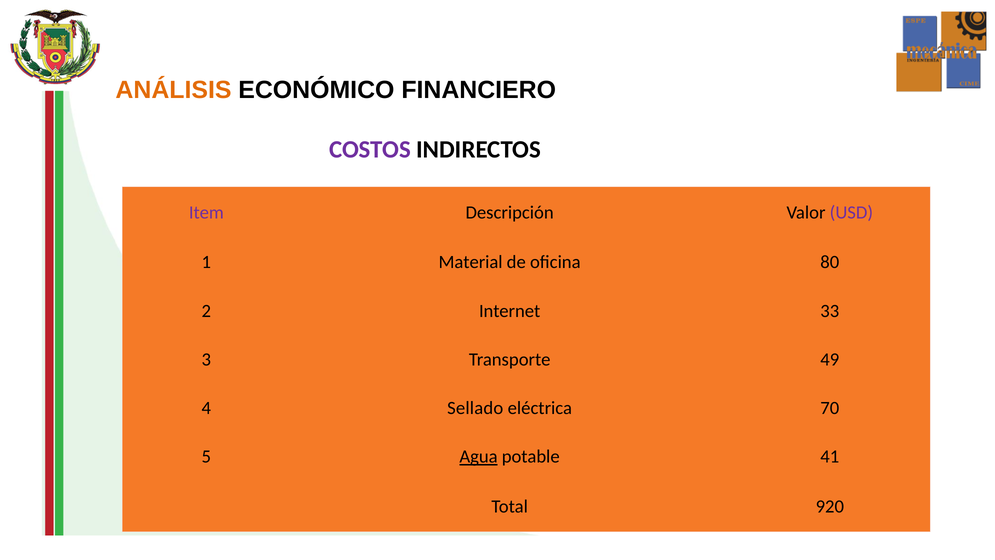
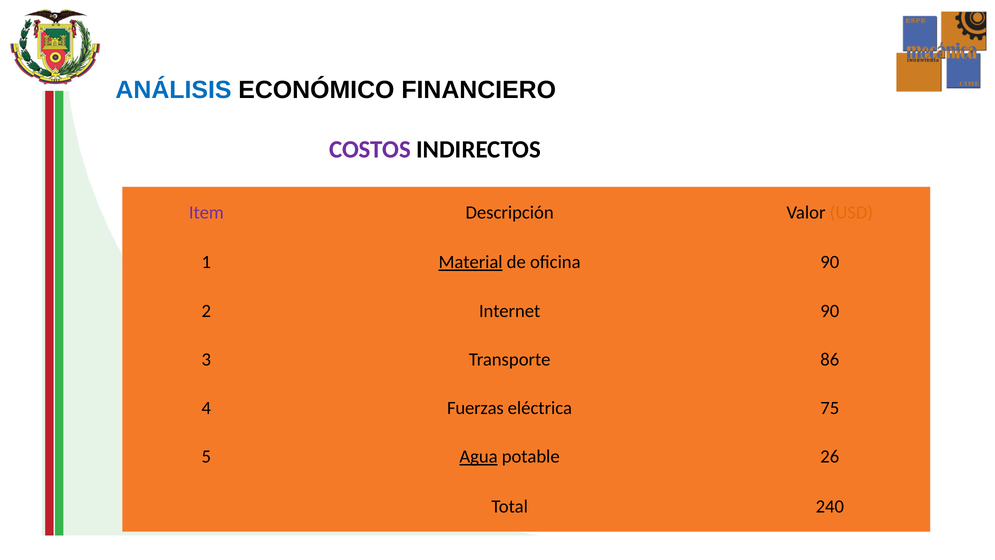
ANÁLISIS colour: orange -> blue (173, 90)
USD colour: purple -> orange (851, 212)
Material underline: none -> present (471, 262)
oficina 80: 80 -> 90 (830, 262)
Internet 33: 33 -> 90 (830, 311)
49: 49 -> 86 (830, 359)
Sellado: Sellado -> Fuerzas (475, 408)
70: 70 -> 75 (830, 408)
41: 41 -> 26 (830, 456)
920: 920 -> 240 (830, 506)
